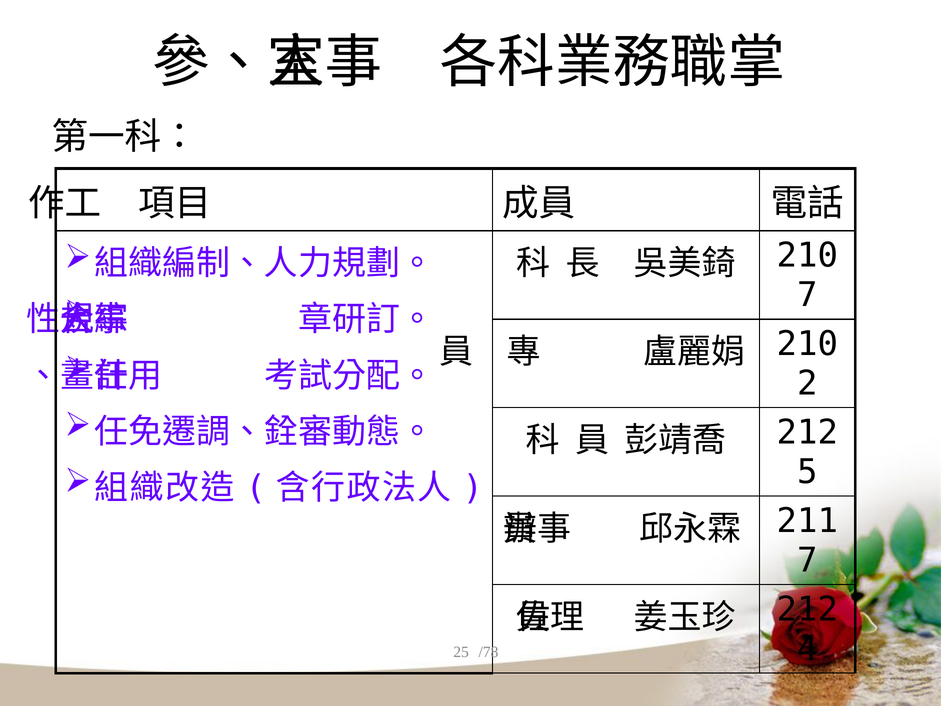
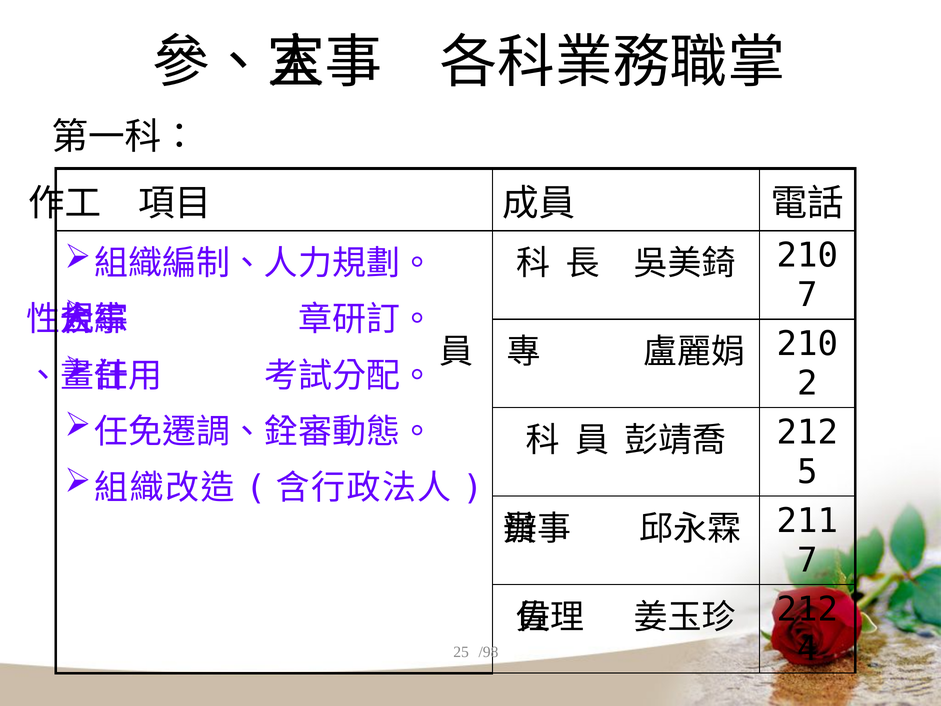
/78: /78 -> /98 (488, 652)
